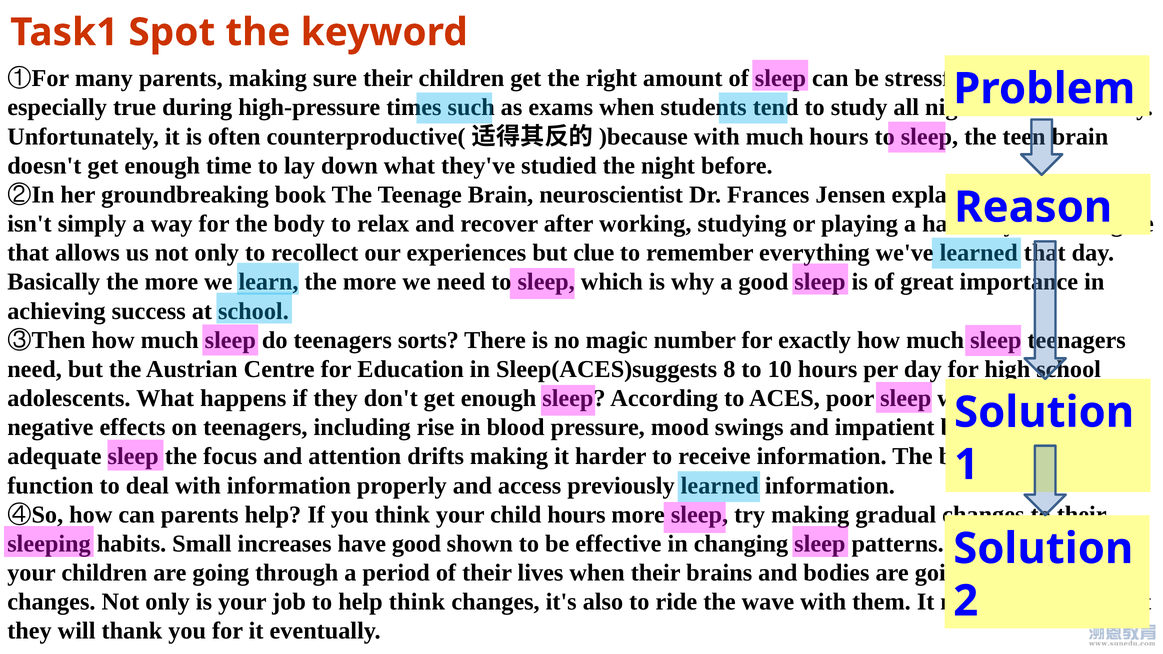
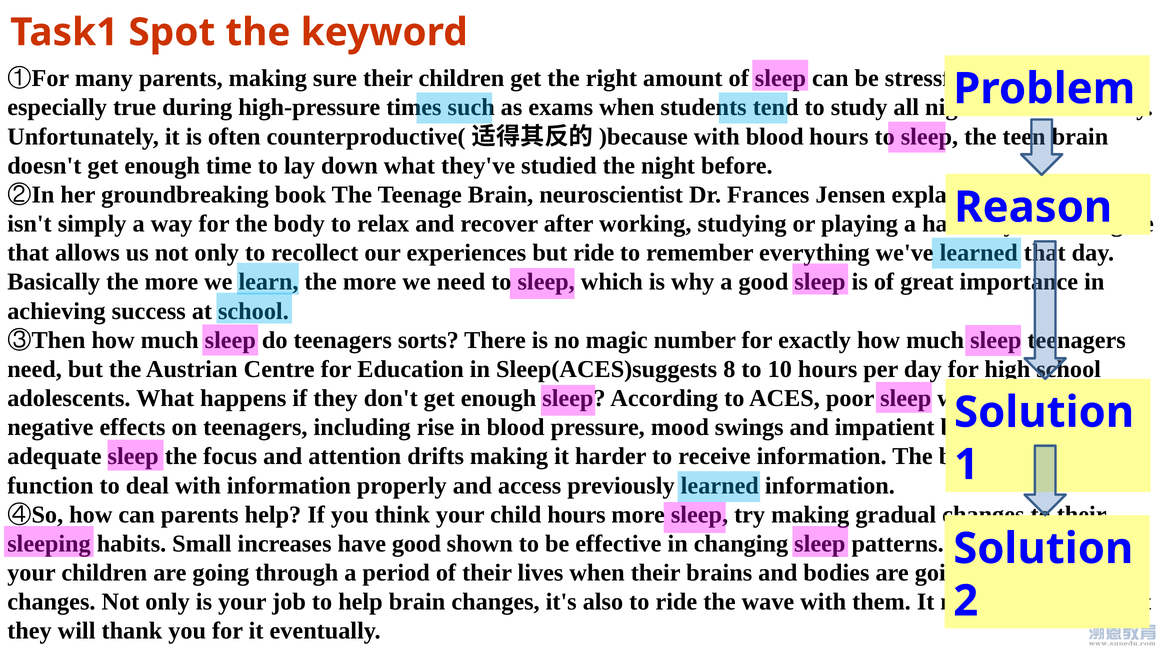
with much: much -> blood (775, 137)
but clue: clue -> ride (594, 253)
help think: think -> brain (417, 602)
